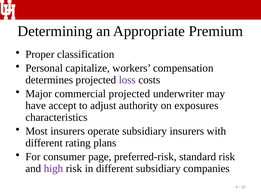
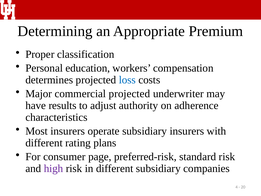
capitalize: capitalize -> education (88, 68)
loss colour: purple -> blue (127, 80)
accept: accept -> results (63, 105)
exposures: exposures -> adherence (197, 105)
